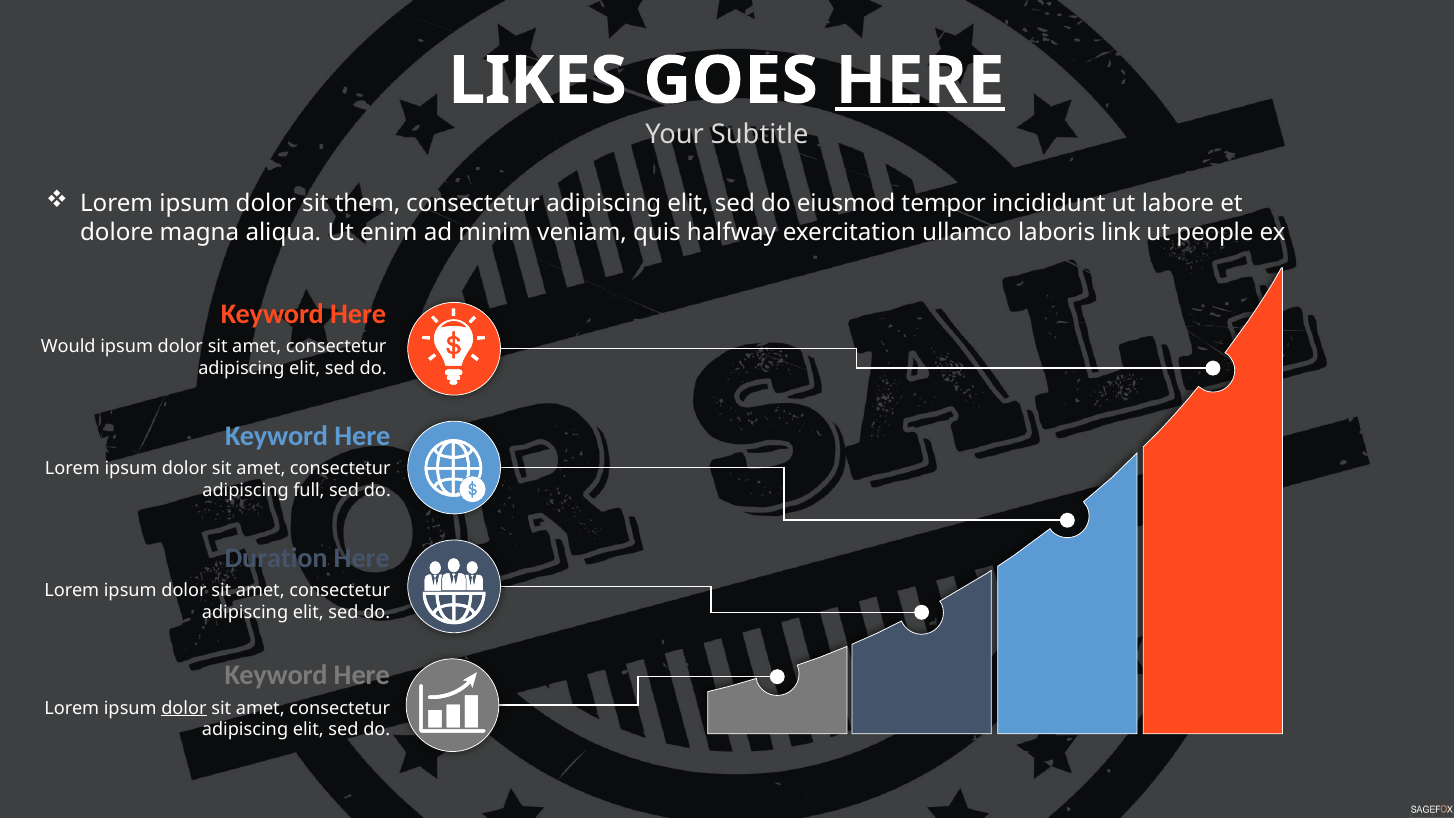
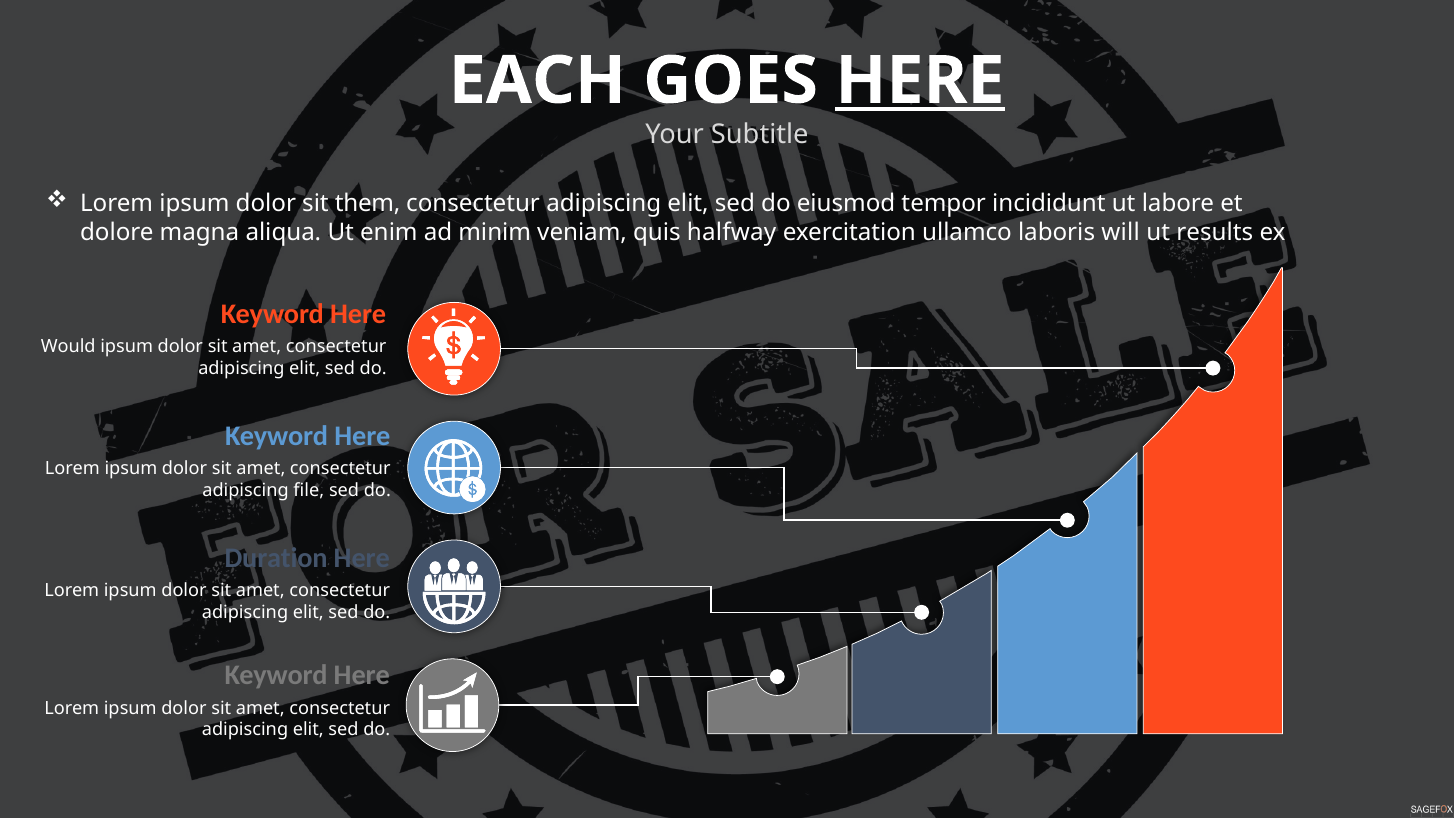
LIKES: LIKES -> EACH (537, 81)
link: link -> will (1121, 233)
people: people -> results (1215, 233)
full: full -> file (309, 491)
dolor underline: present -> none (184, 708)
